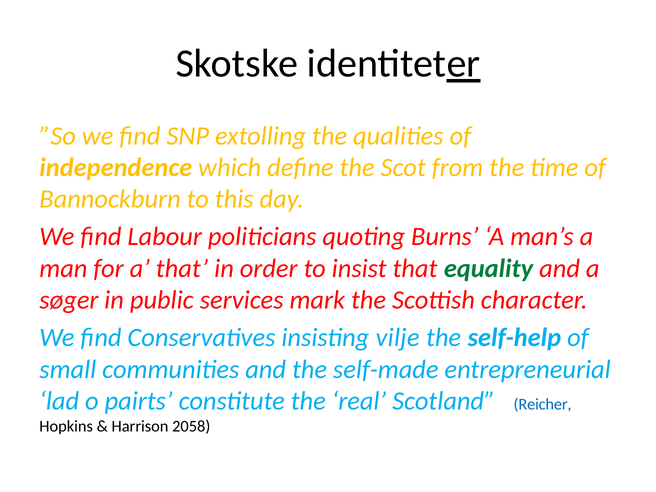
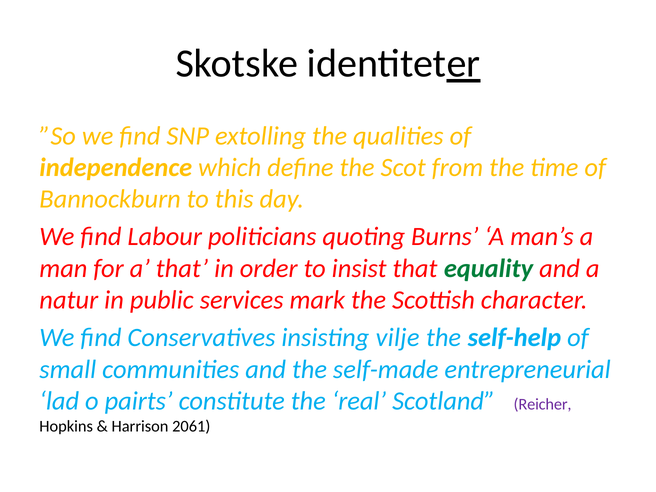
søger: søger -> natur (69, 300)
Reicher colour: blue -> purple (543, 404)
2058: 2058 -> 2061 (191, 426)
